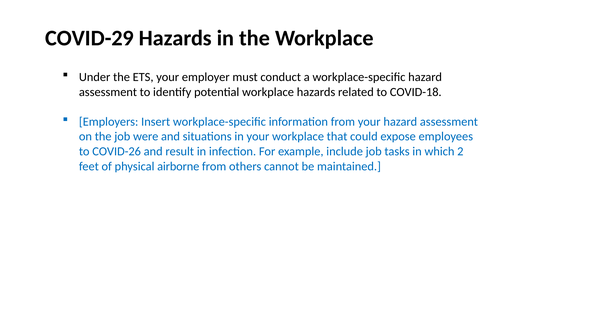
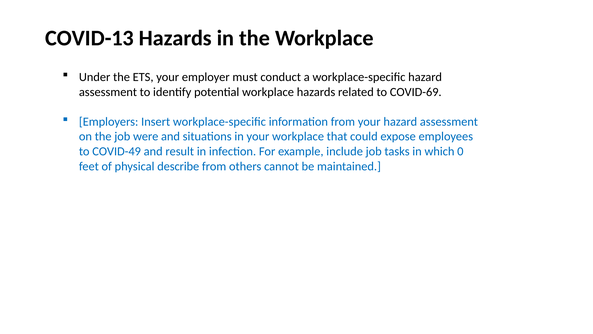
COVID-29: COVID-29 -> COVID-13 (90, 38)
COVID-18: COVID-18 -> COVID-69 (416, 92)
COVID-26: COVID-26 -> COVID-49 (117, 151)
2: 2 -> 0 (460, 151)
airborne: airborne -> describe (178, 166)
